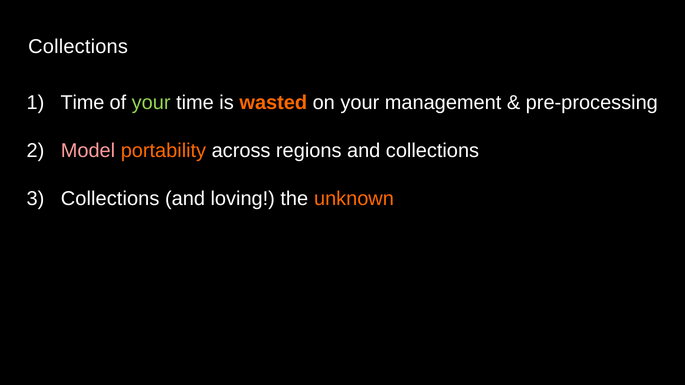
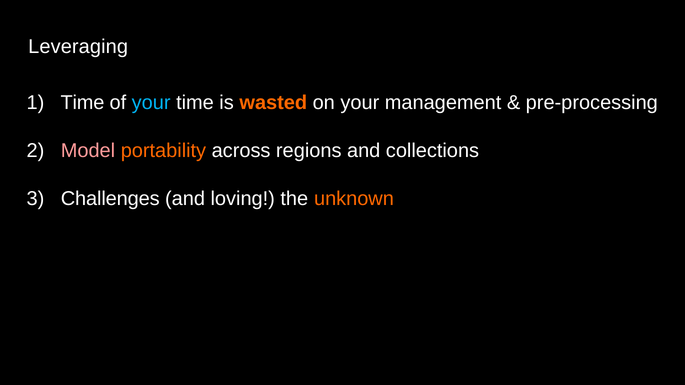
Collections: Collections -> Leveraging (78, 47)
your colour: light green -> light blue (151, 103)
Collections: Collections -> Challenges (110, 199)
